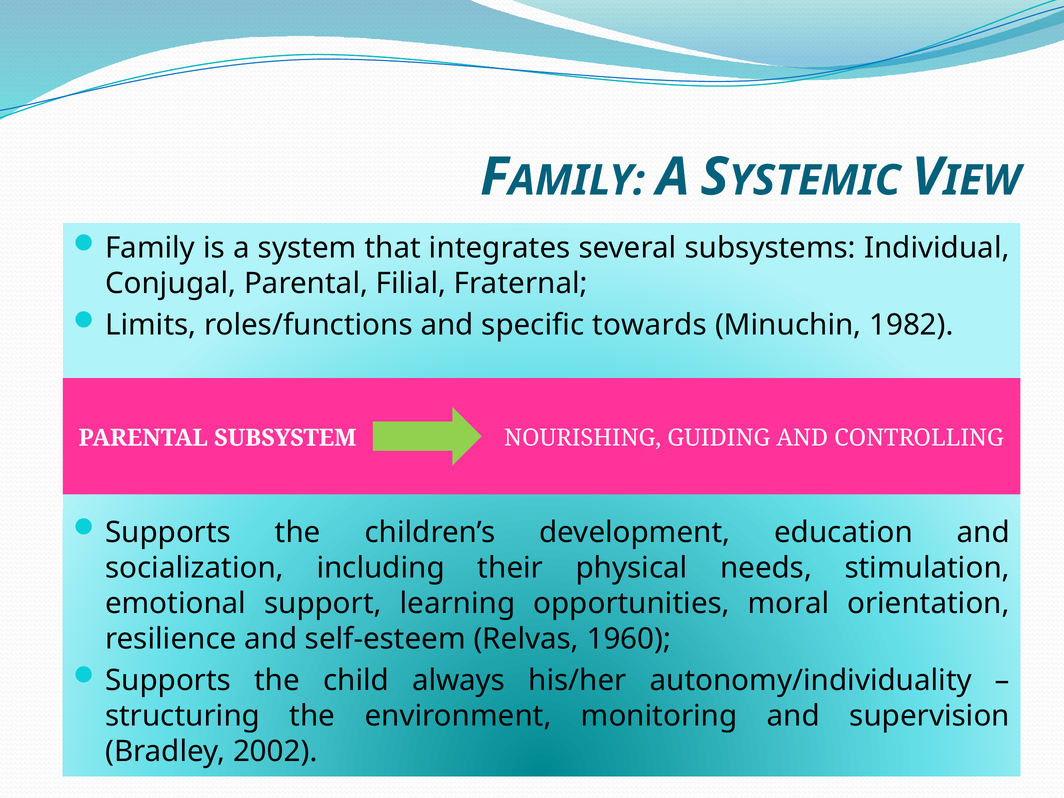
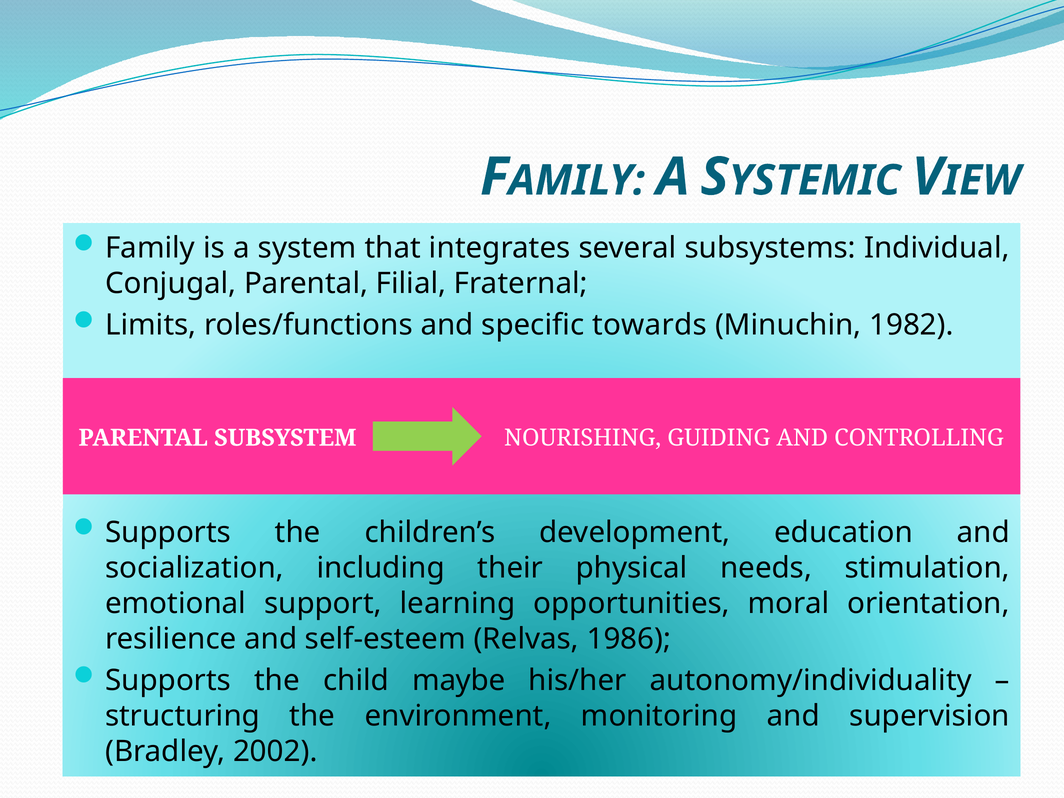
1960: 1960 -> 1986 (629, 639)
always: always -> maybe (459, 680)
